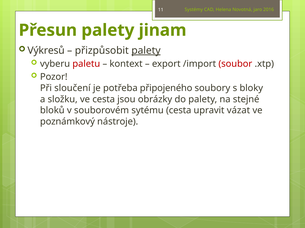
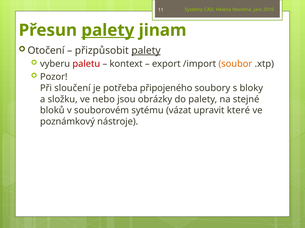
palety underline: none -> present (108, 30)
Výkresů: Výkresů -> Otočení (46, 51)
soubor colour: red -> orange (235, 64)
ve cesta: cesta -> nebo (104, 100)
sytému cesta: cesta -> vázat (179, 111)
vázat: vázat -> které (238, 111)
